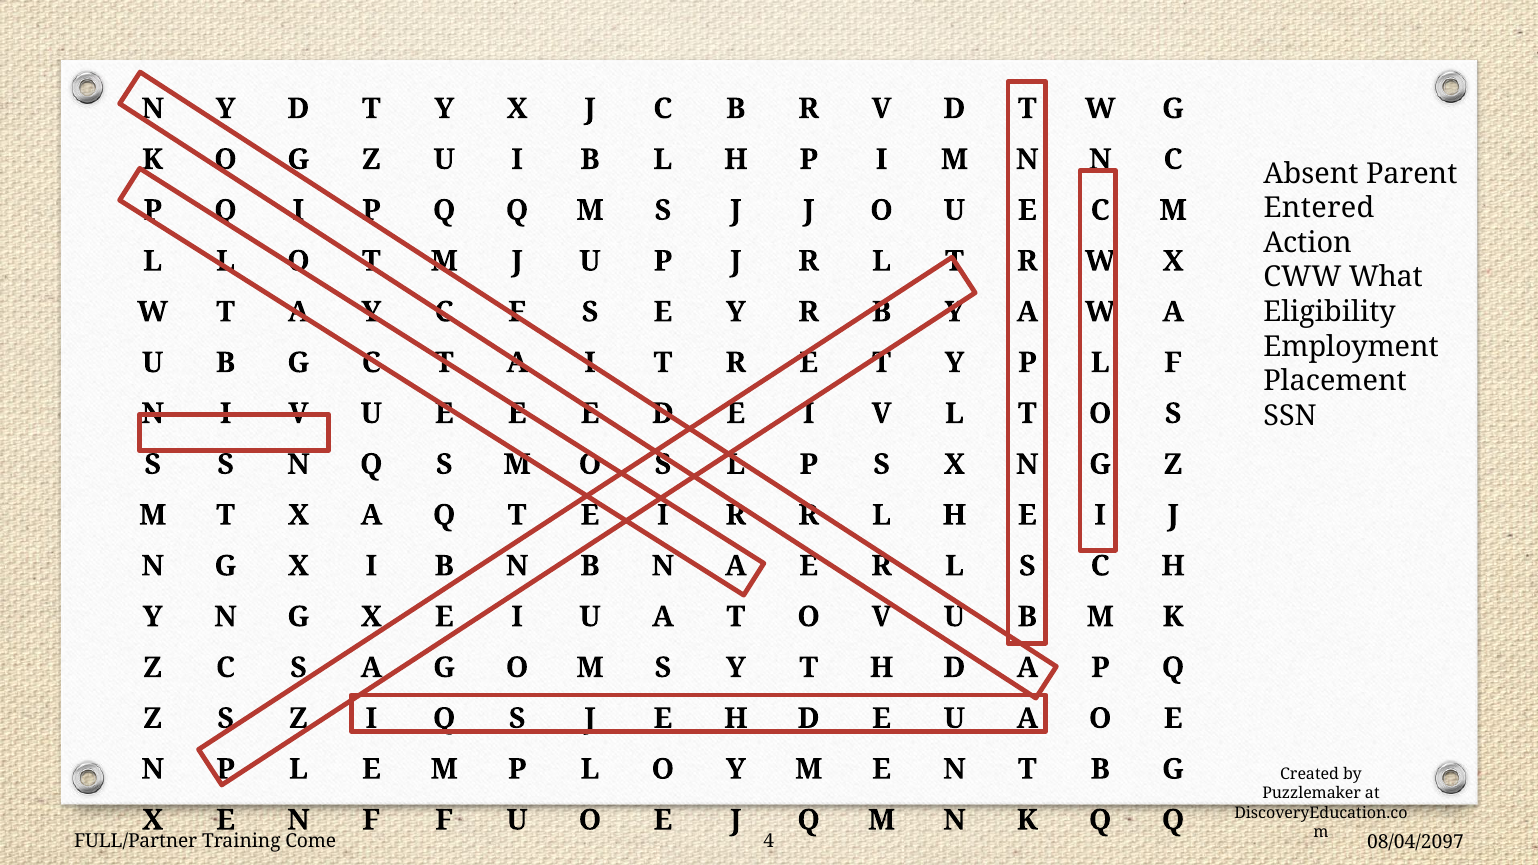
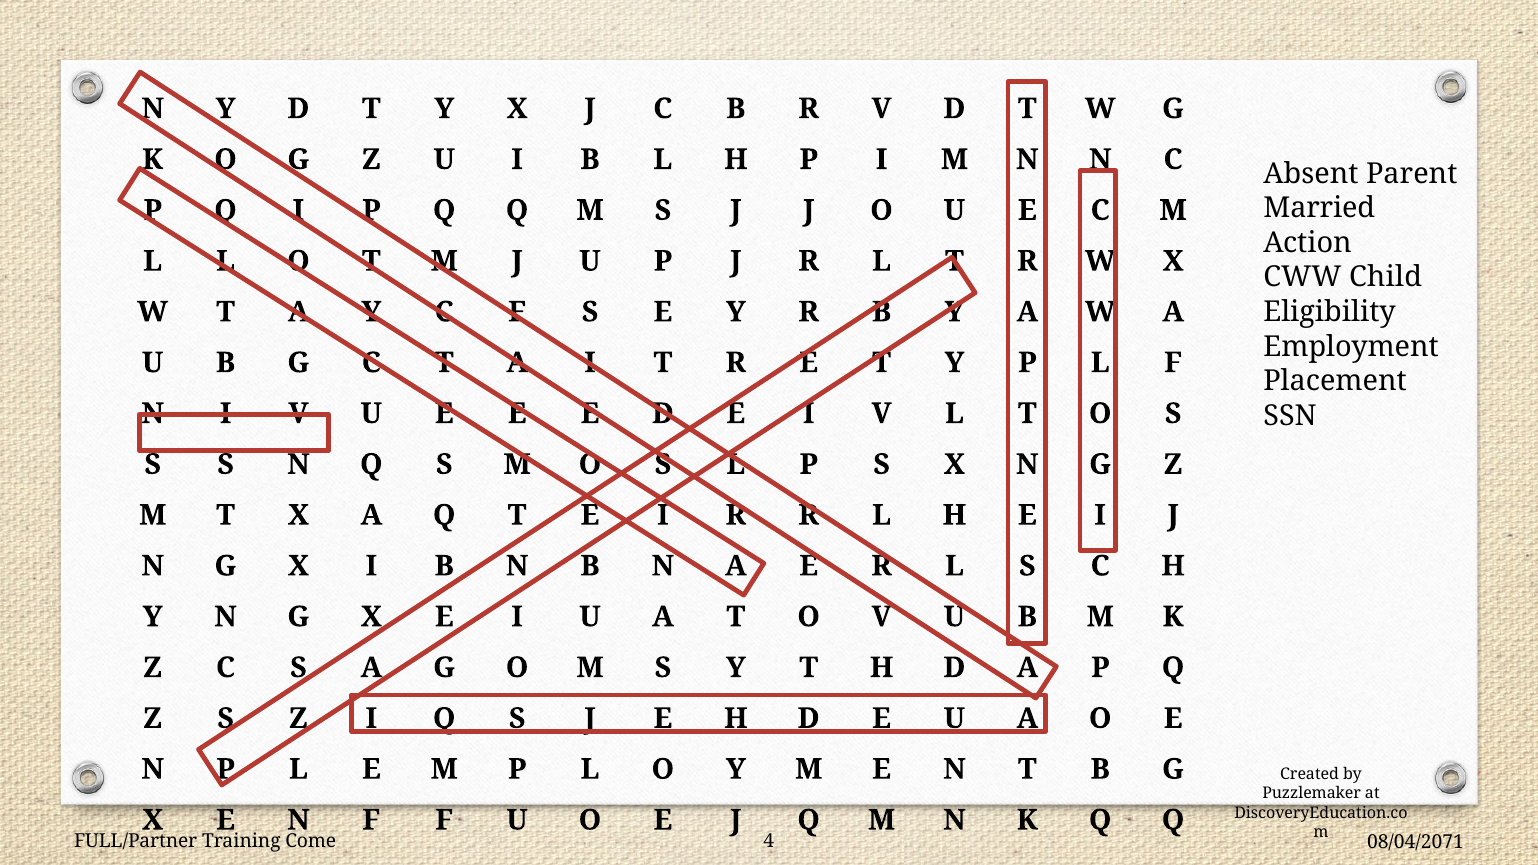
Entered: Entered -> Married (1319, 208)
What: What -> Child (1386, 277)
08/04/2097: 08/04/2097 -> 08/04/2071 (1415, 842)
